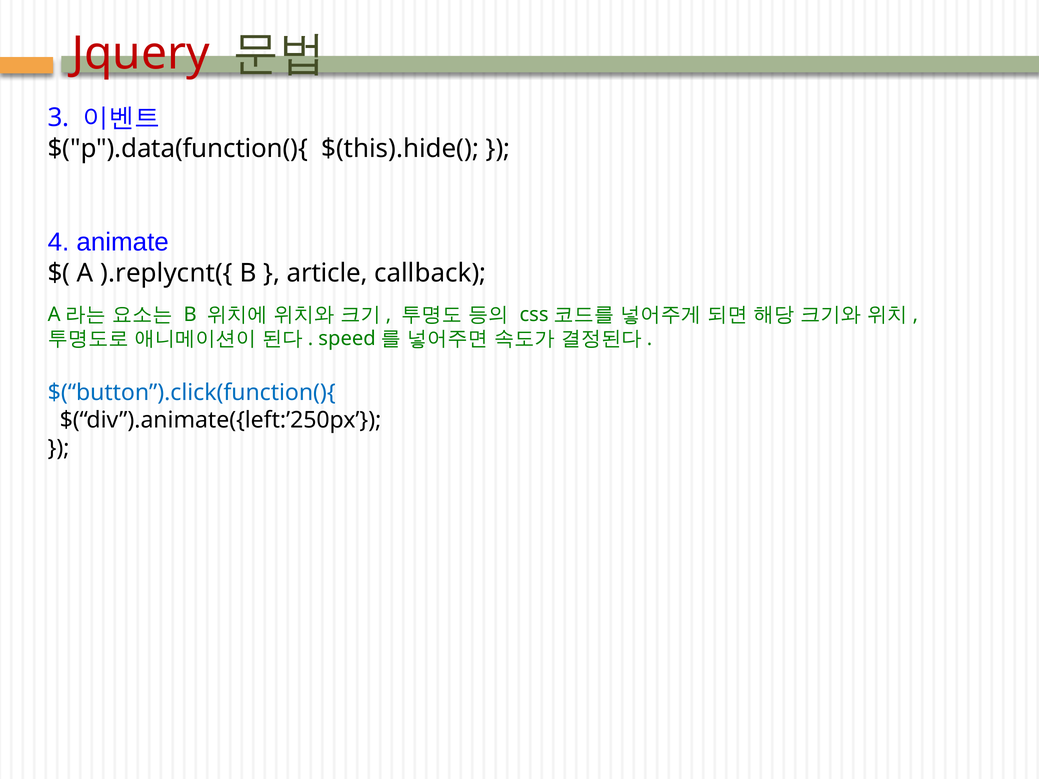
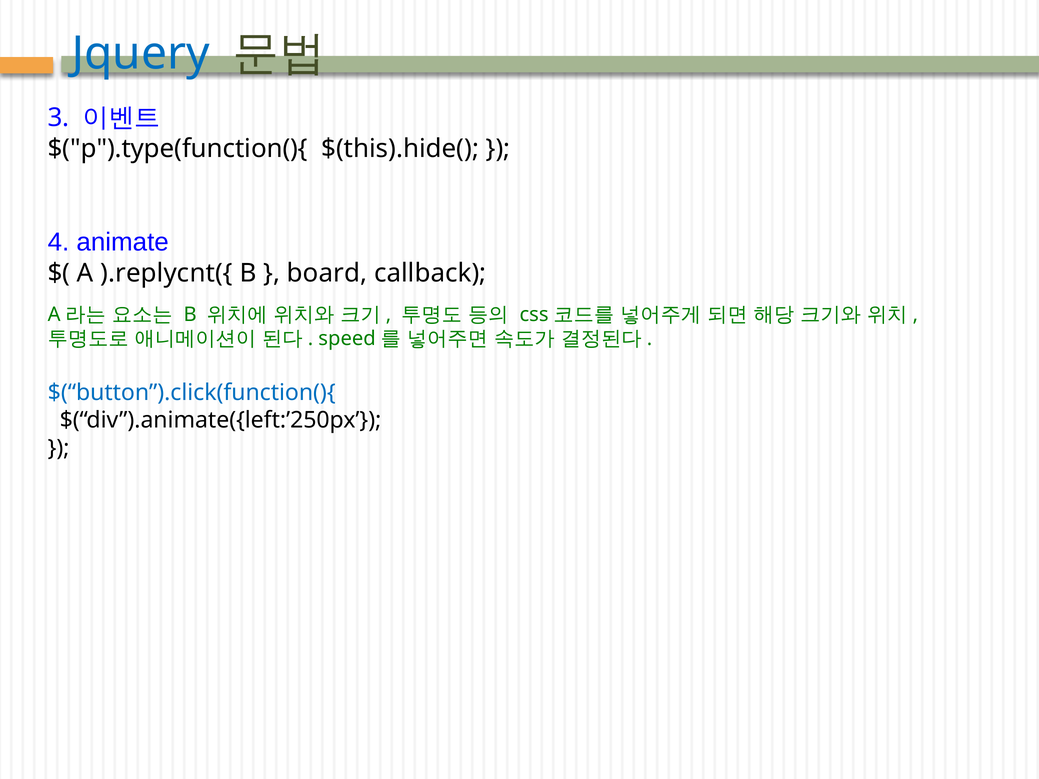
Jquery colour: red -> blue (141, 53)
$("p").data(function(){: $("p").data(function(){ -> $("p").type(function(){ (178, 149)
article: article -> board (327, 273)
